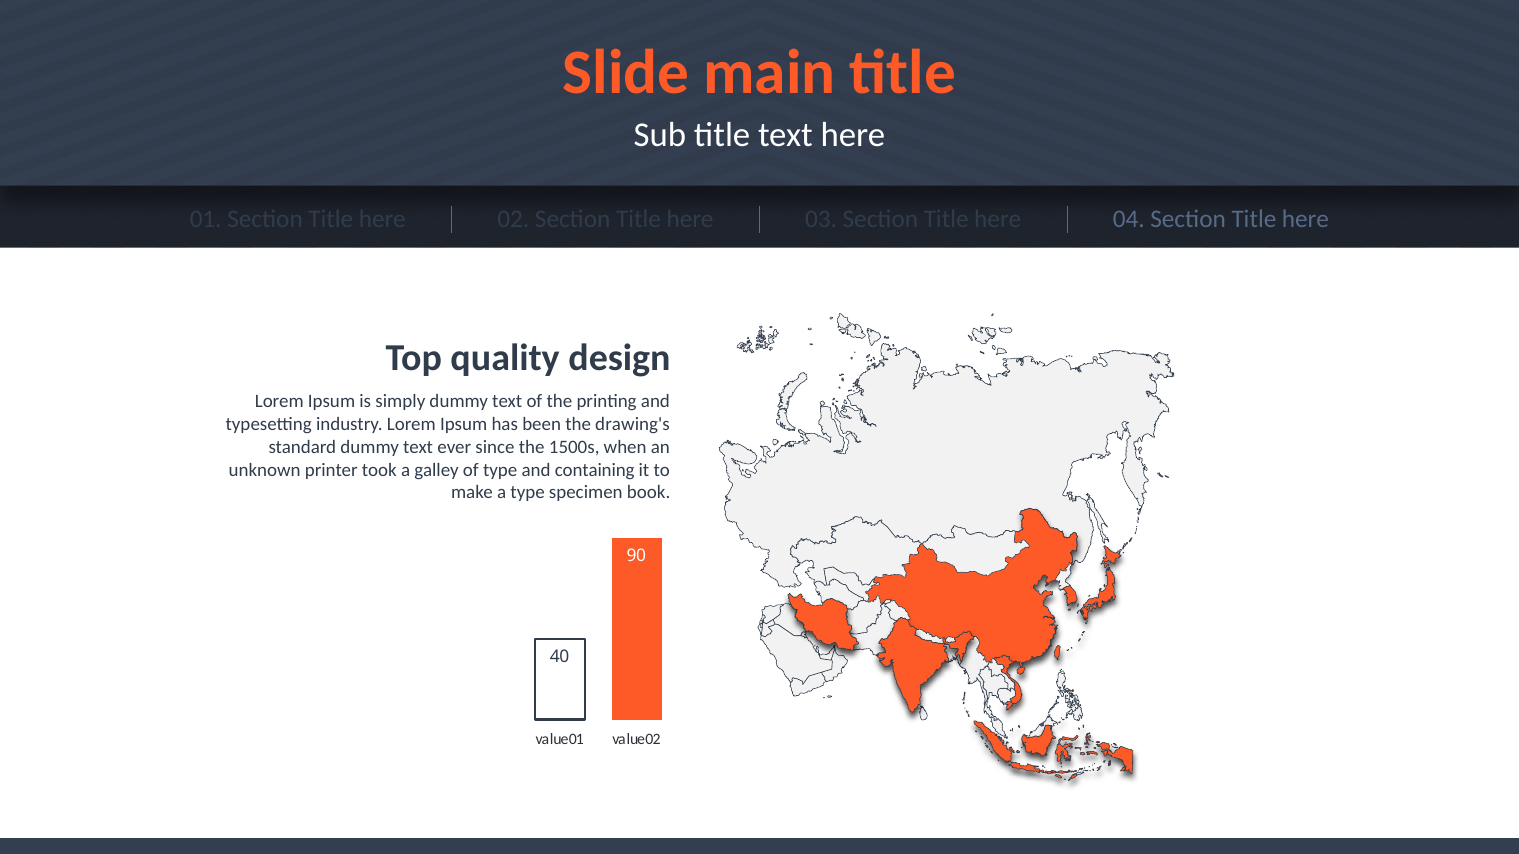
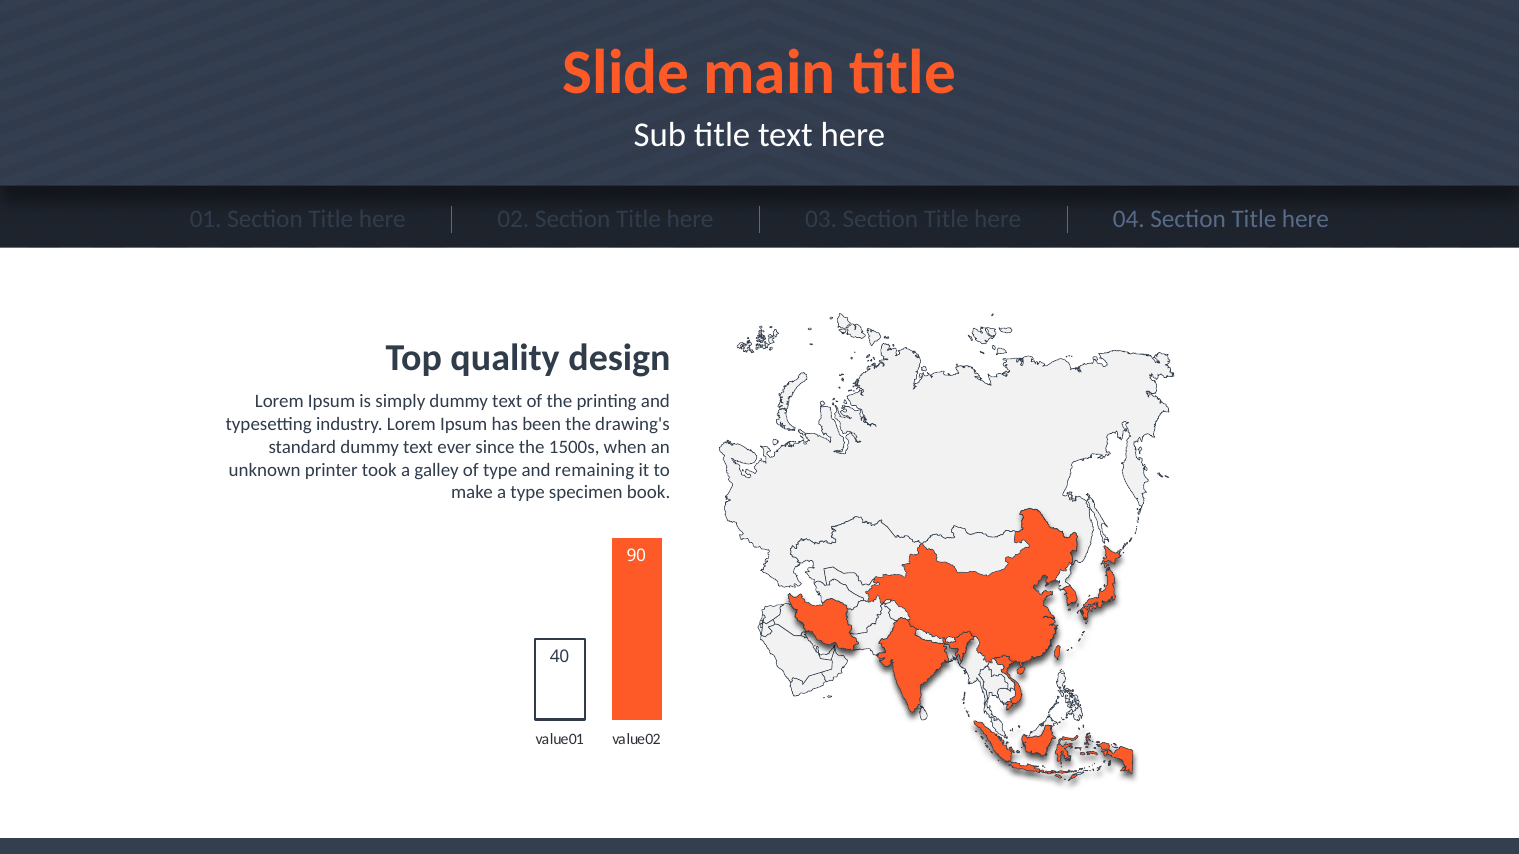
containing: containing -> remaining (595, 470)
